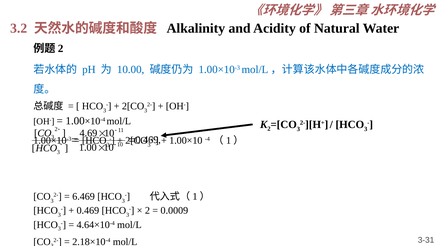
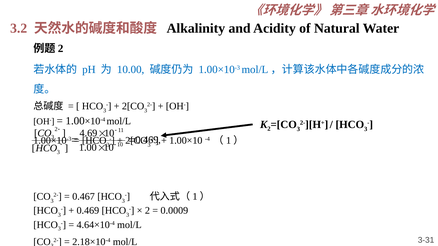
6.469: 6.469 -> 0.467 (84, 197)
